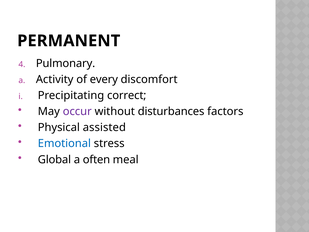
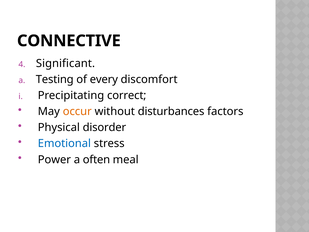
PERMANENT: PERMANENT -> CONNECTIVE (69, 41)
Pulmonary: Pulmonary -> Significant (65, 63)
Activity: Activity -> Testing (55, 79)
occur colour: purple -> orange (77, 111)
assisted: assisted -> disorder (104, 127)
Global: Global -> Power (54, 159)
